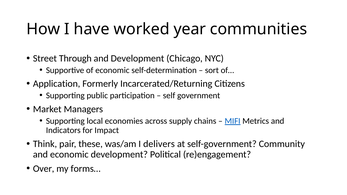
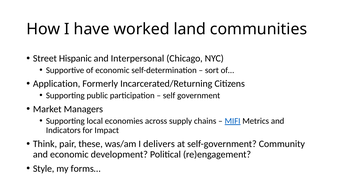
year: year -> land (190, 29)
Through: Through -> Hispanic (75, 58)
and Development: Development -> Interpersonal (138, 58)
Over: Over -> Style (44, 169)
